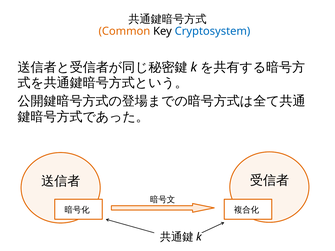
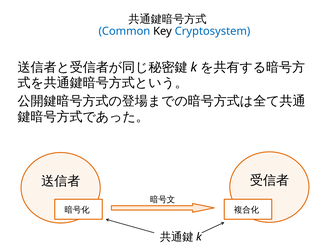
Common colour: orange -> blue (124, 31)
